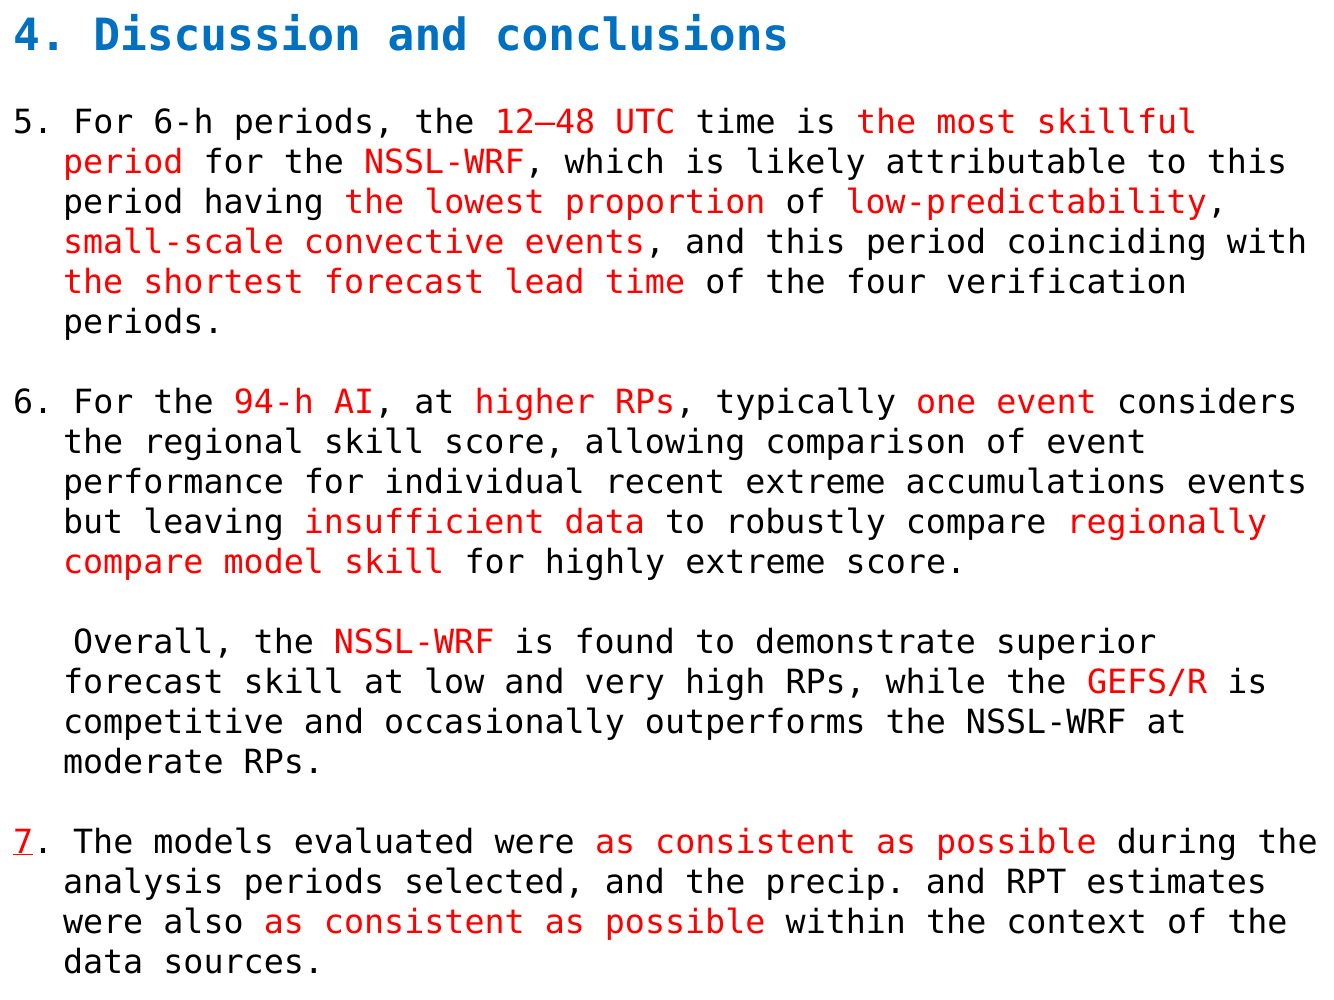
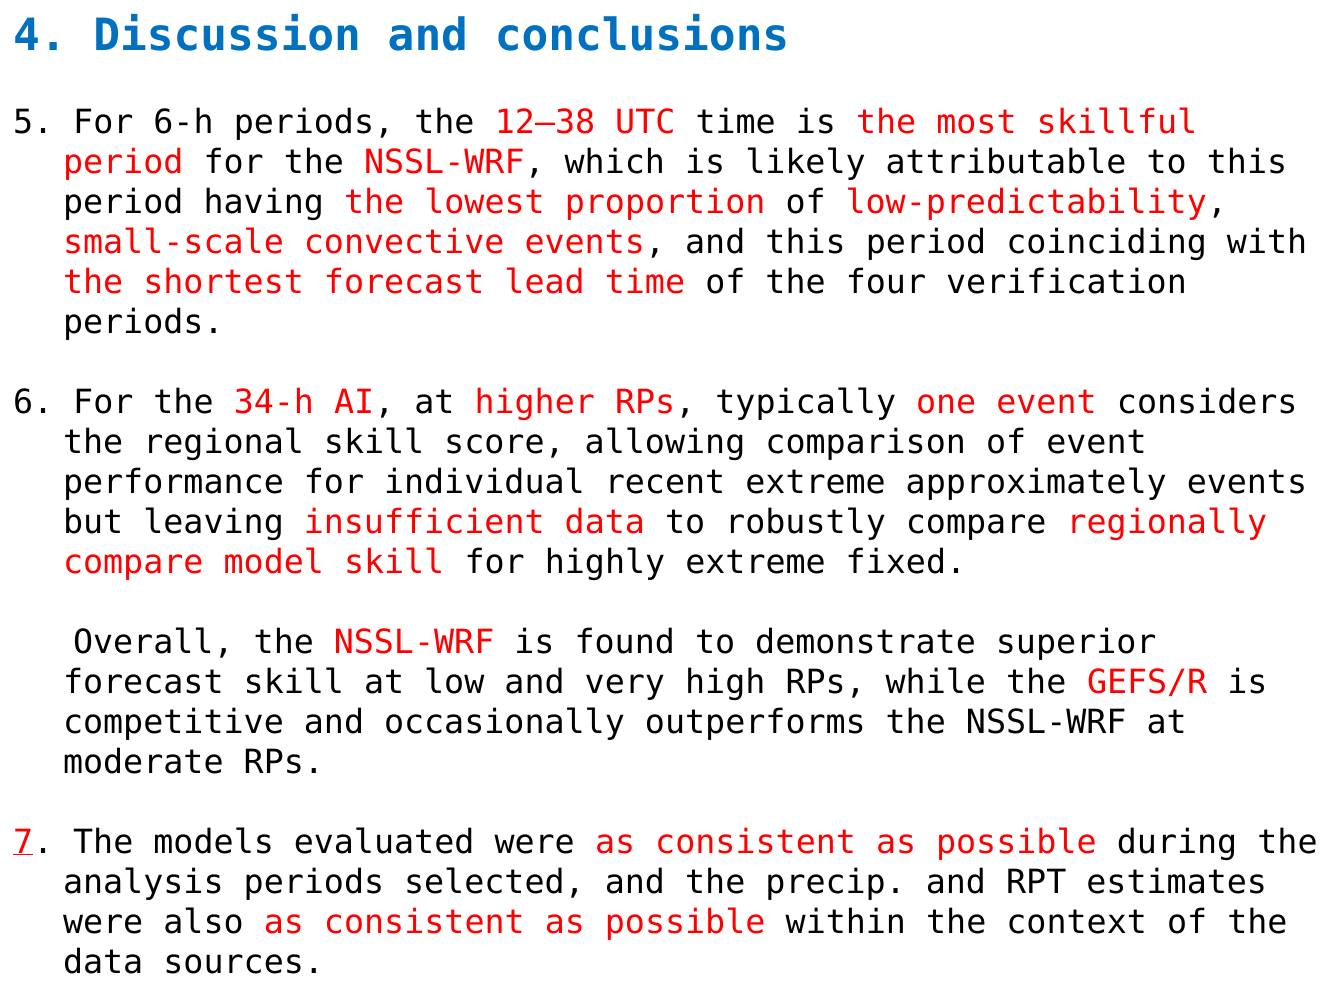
12–48: 12–48 -> 12–38 (545, 122)
94-h: 94-h -> 34-h (274, 402)
accumulations: accumulations -> approximately (1036, 482)
extreme score: score -> fixed (906, 562)
